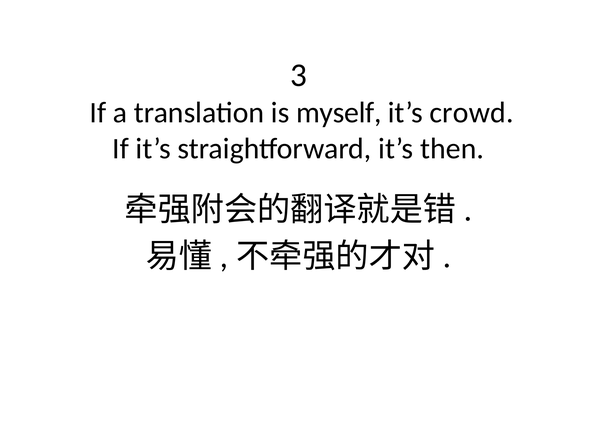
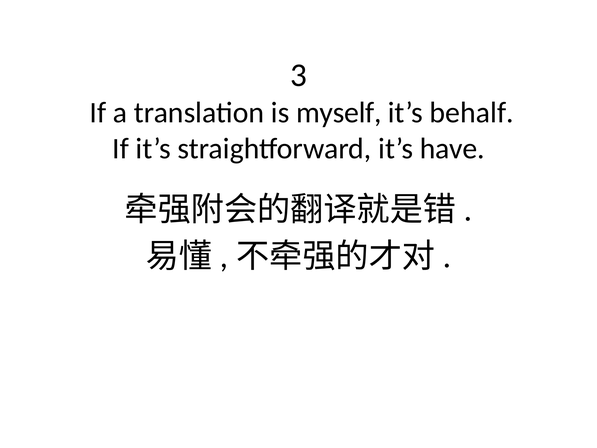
crowd: crowd -> behalf (472, 113)
then: then -> have (452, 149)
